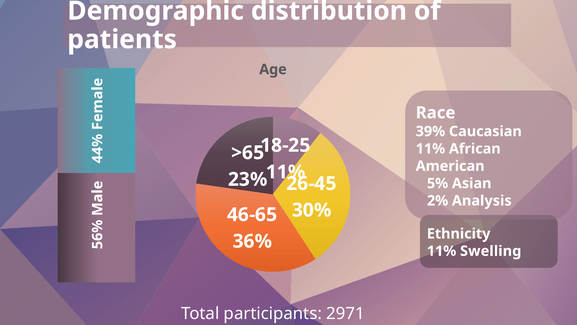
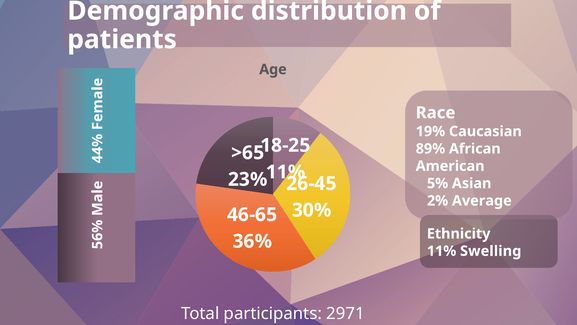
39%: 39% -> 19% (430, 131)
11%: 11% -> 89% (430, 149)
Analysis: Analysis -> Average (482, 200)
